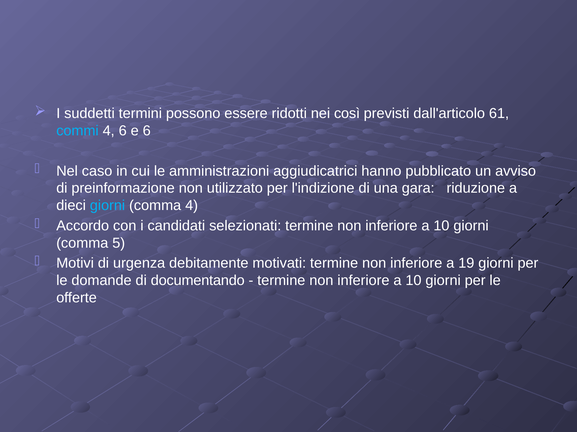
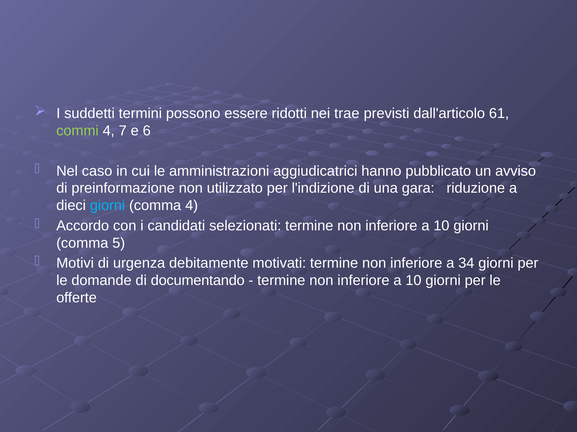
così: così -> trae (347, 114)
commi colour: light blue -> light green (77, 131)
4 6: 6 -> 7 (123, 131)
19: 19 -> 34 (466, 264)
